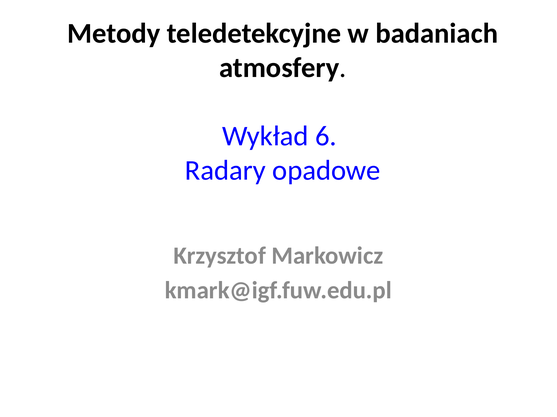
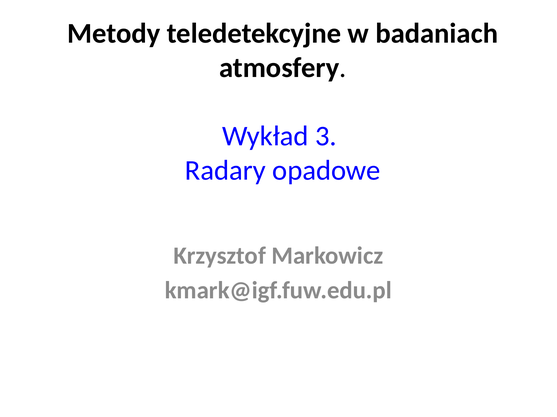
6: 6 -> 3 (326, 136)
